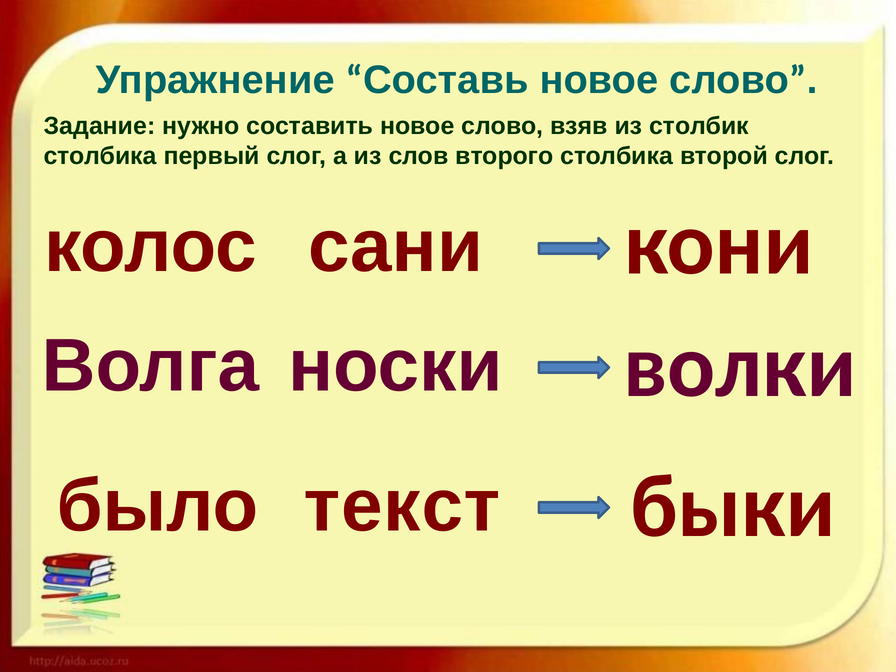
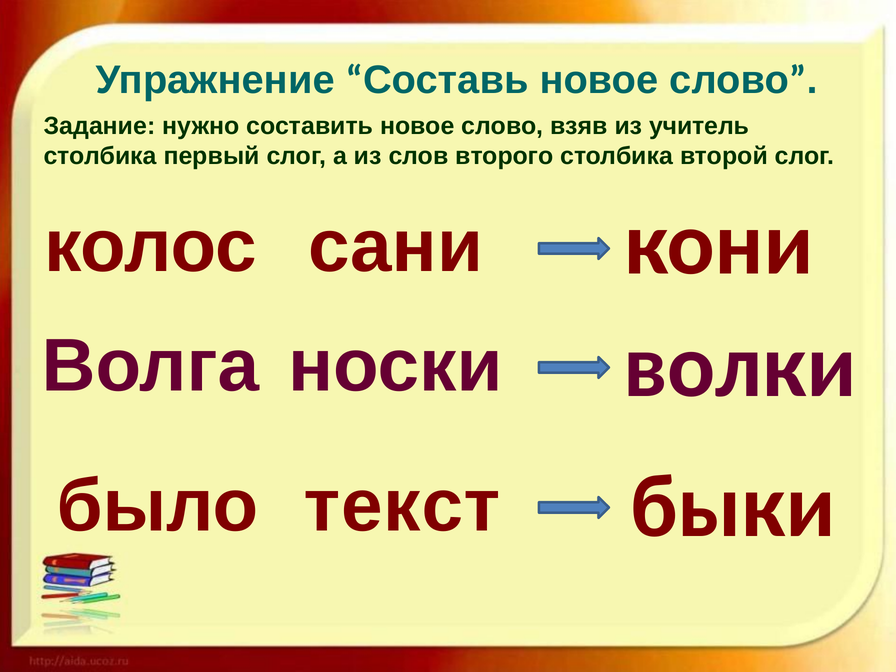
столбик: столбик -> учитель (699, 126)
